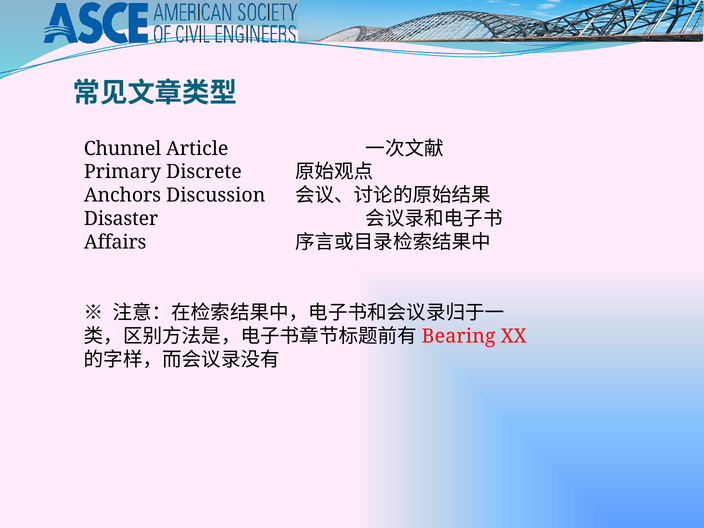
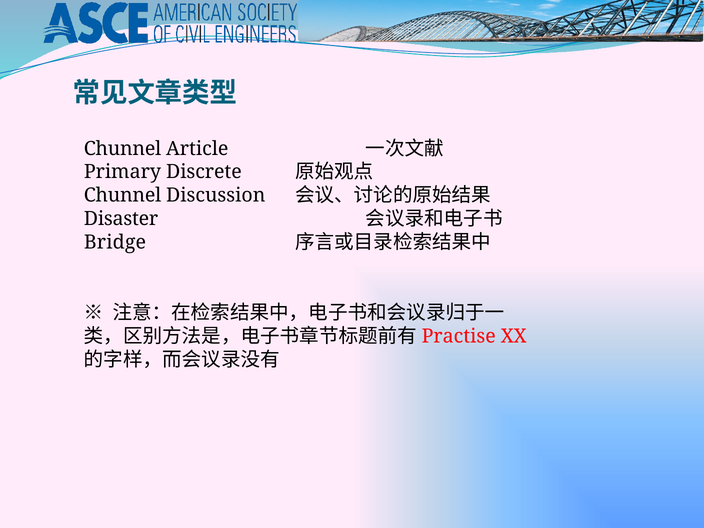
Anchors: Anchors -> Chunnel (123, 196)
Affairs: Affairs -> Bridge (115, 242)
Bearing: Bearing -> Practise (459, 336)
